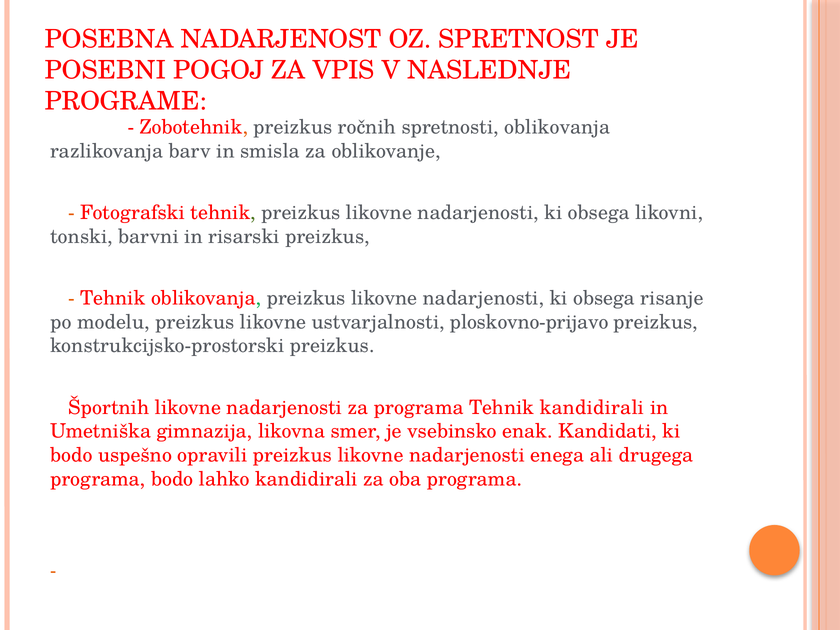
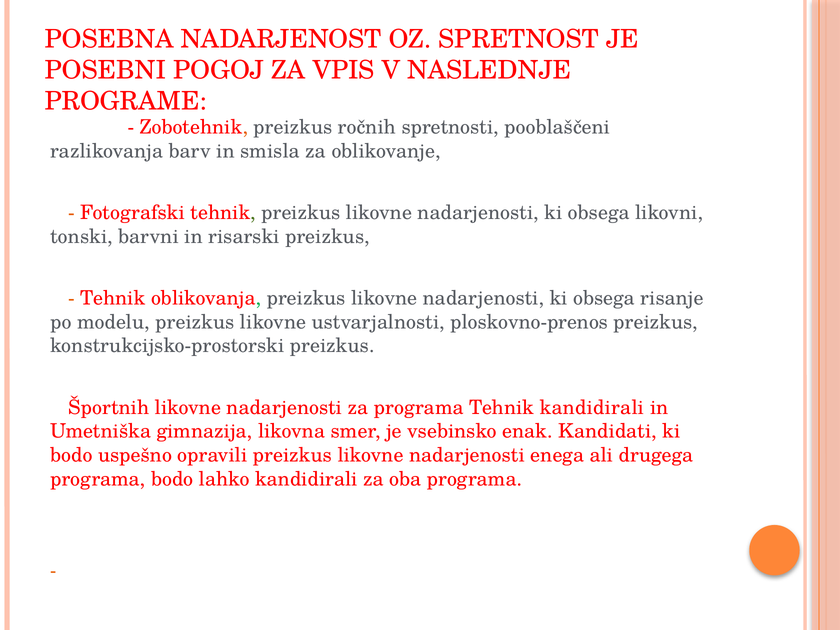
spretnosti oblikovanja: oblikovanja -> pooblaščeni (557, 127)
ploskovno-prijavo: ploskovno-prijavo -> ploskovno-prenos (529, 322)
